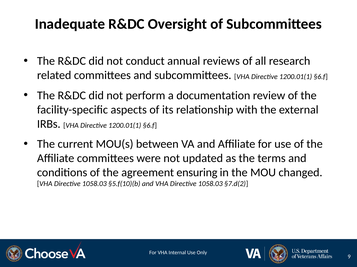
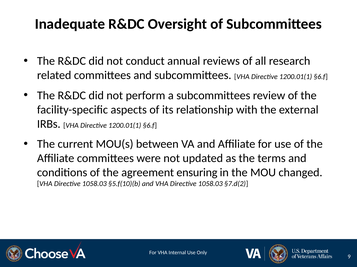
a documentation: documentation -> subcommittees (213, 96)
